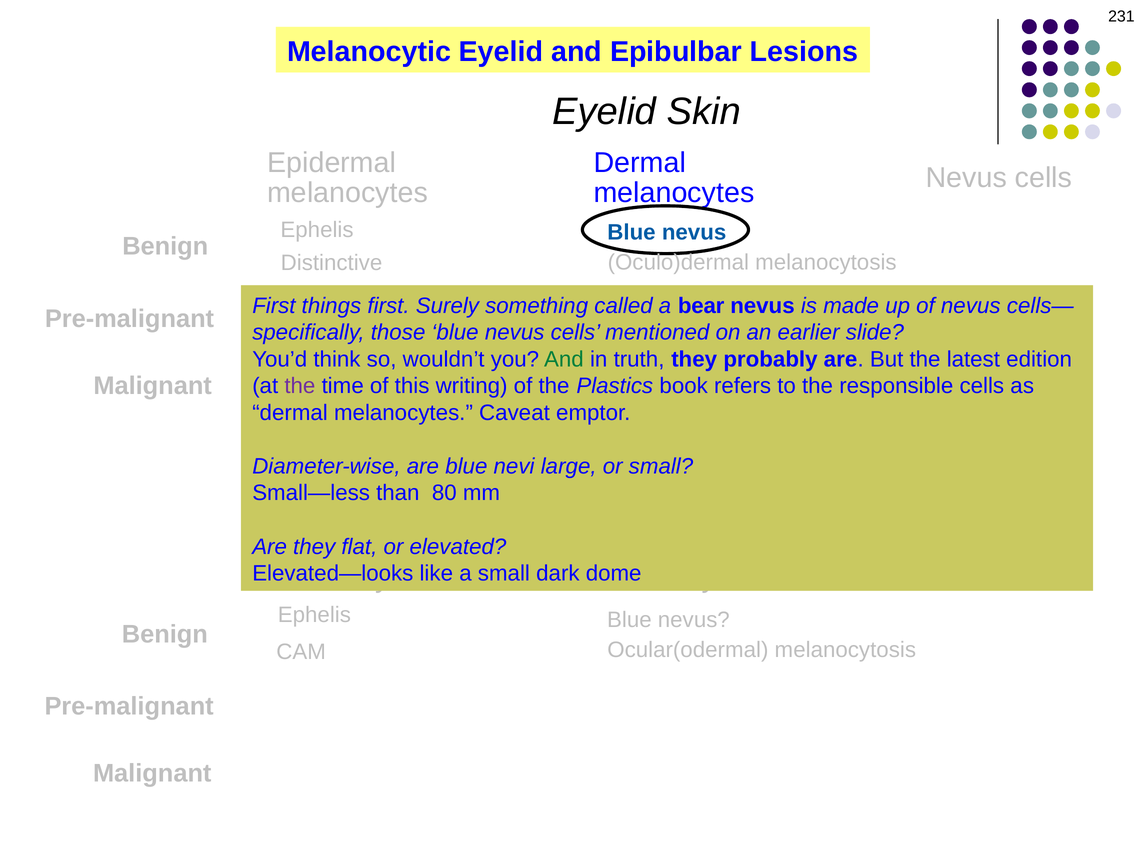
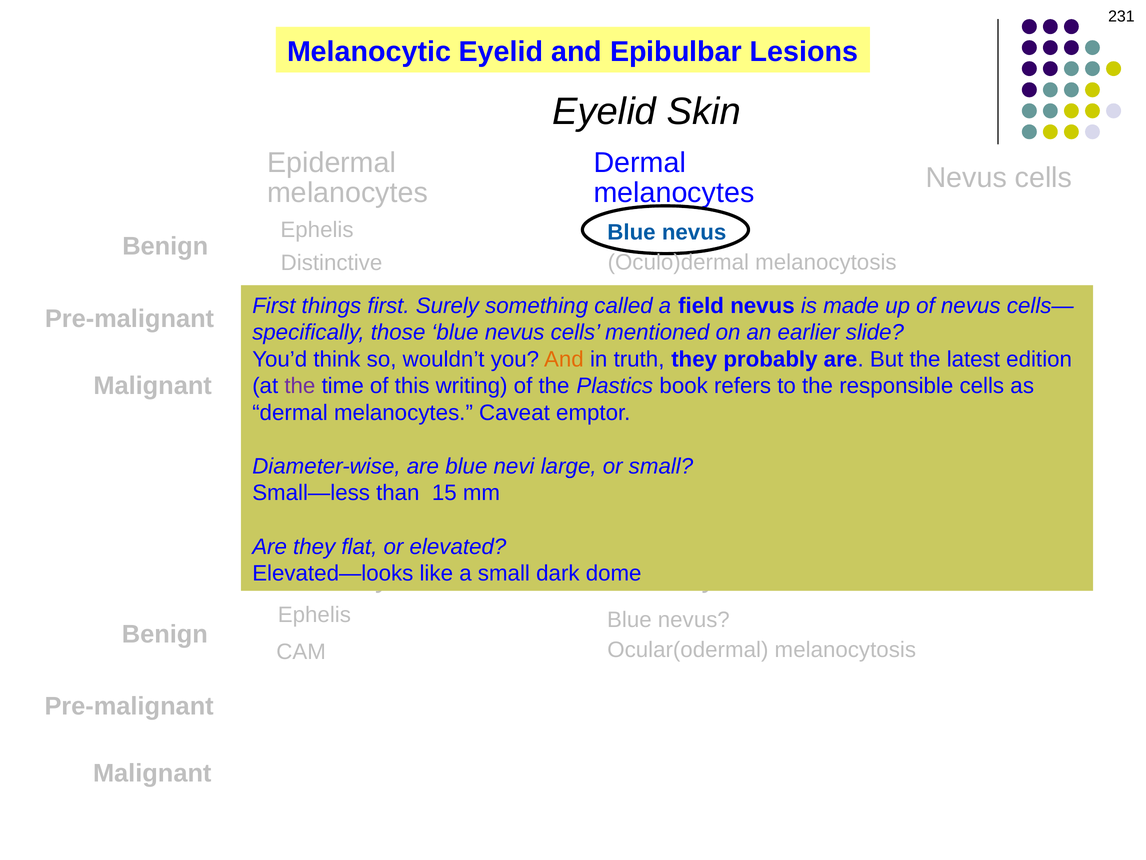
bear: bear -> field (701, 306)
And colour: green -> orange (564, 359)
80: 80 -> 15 (444, 493)
